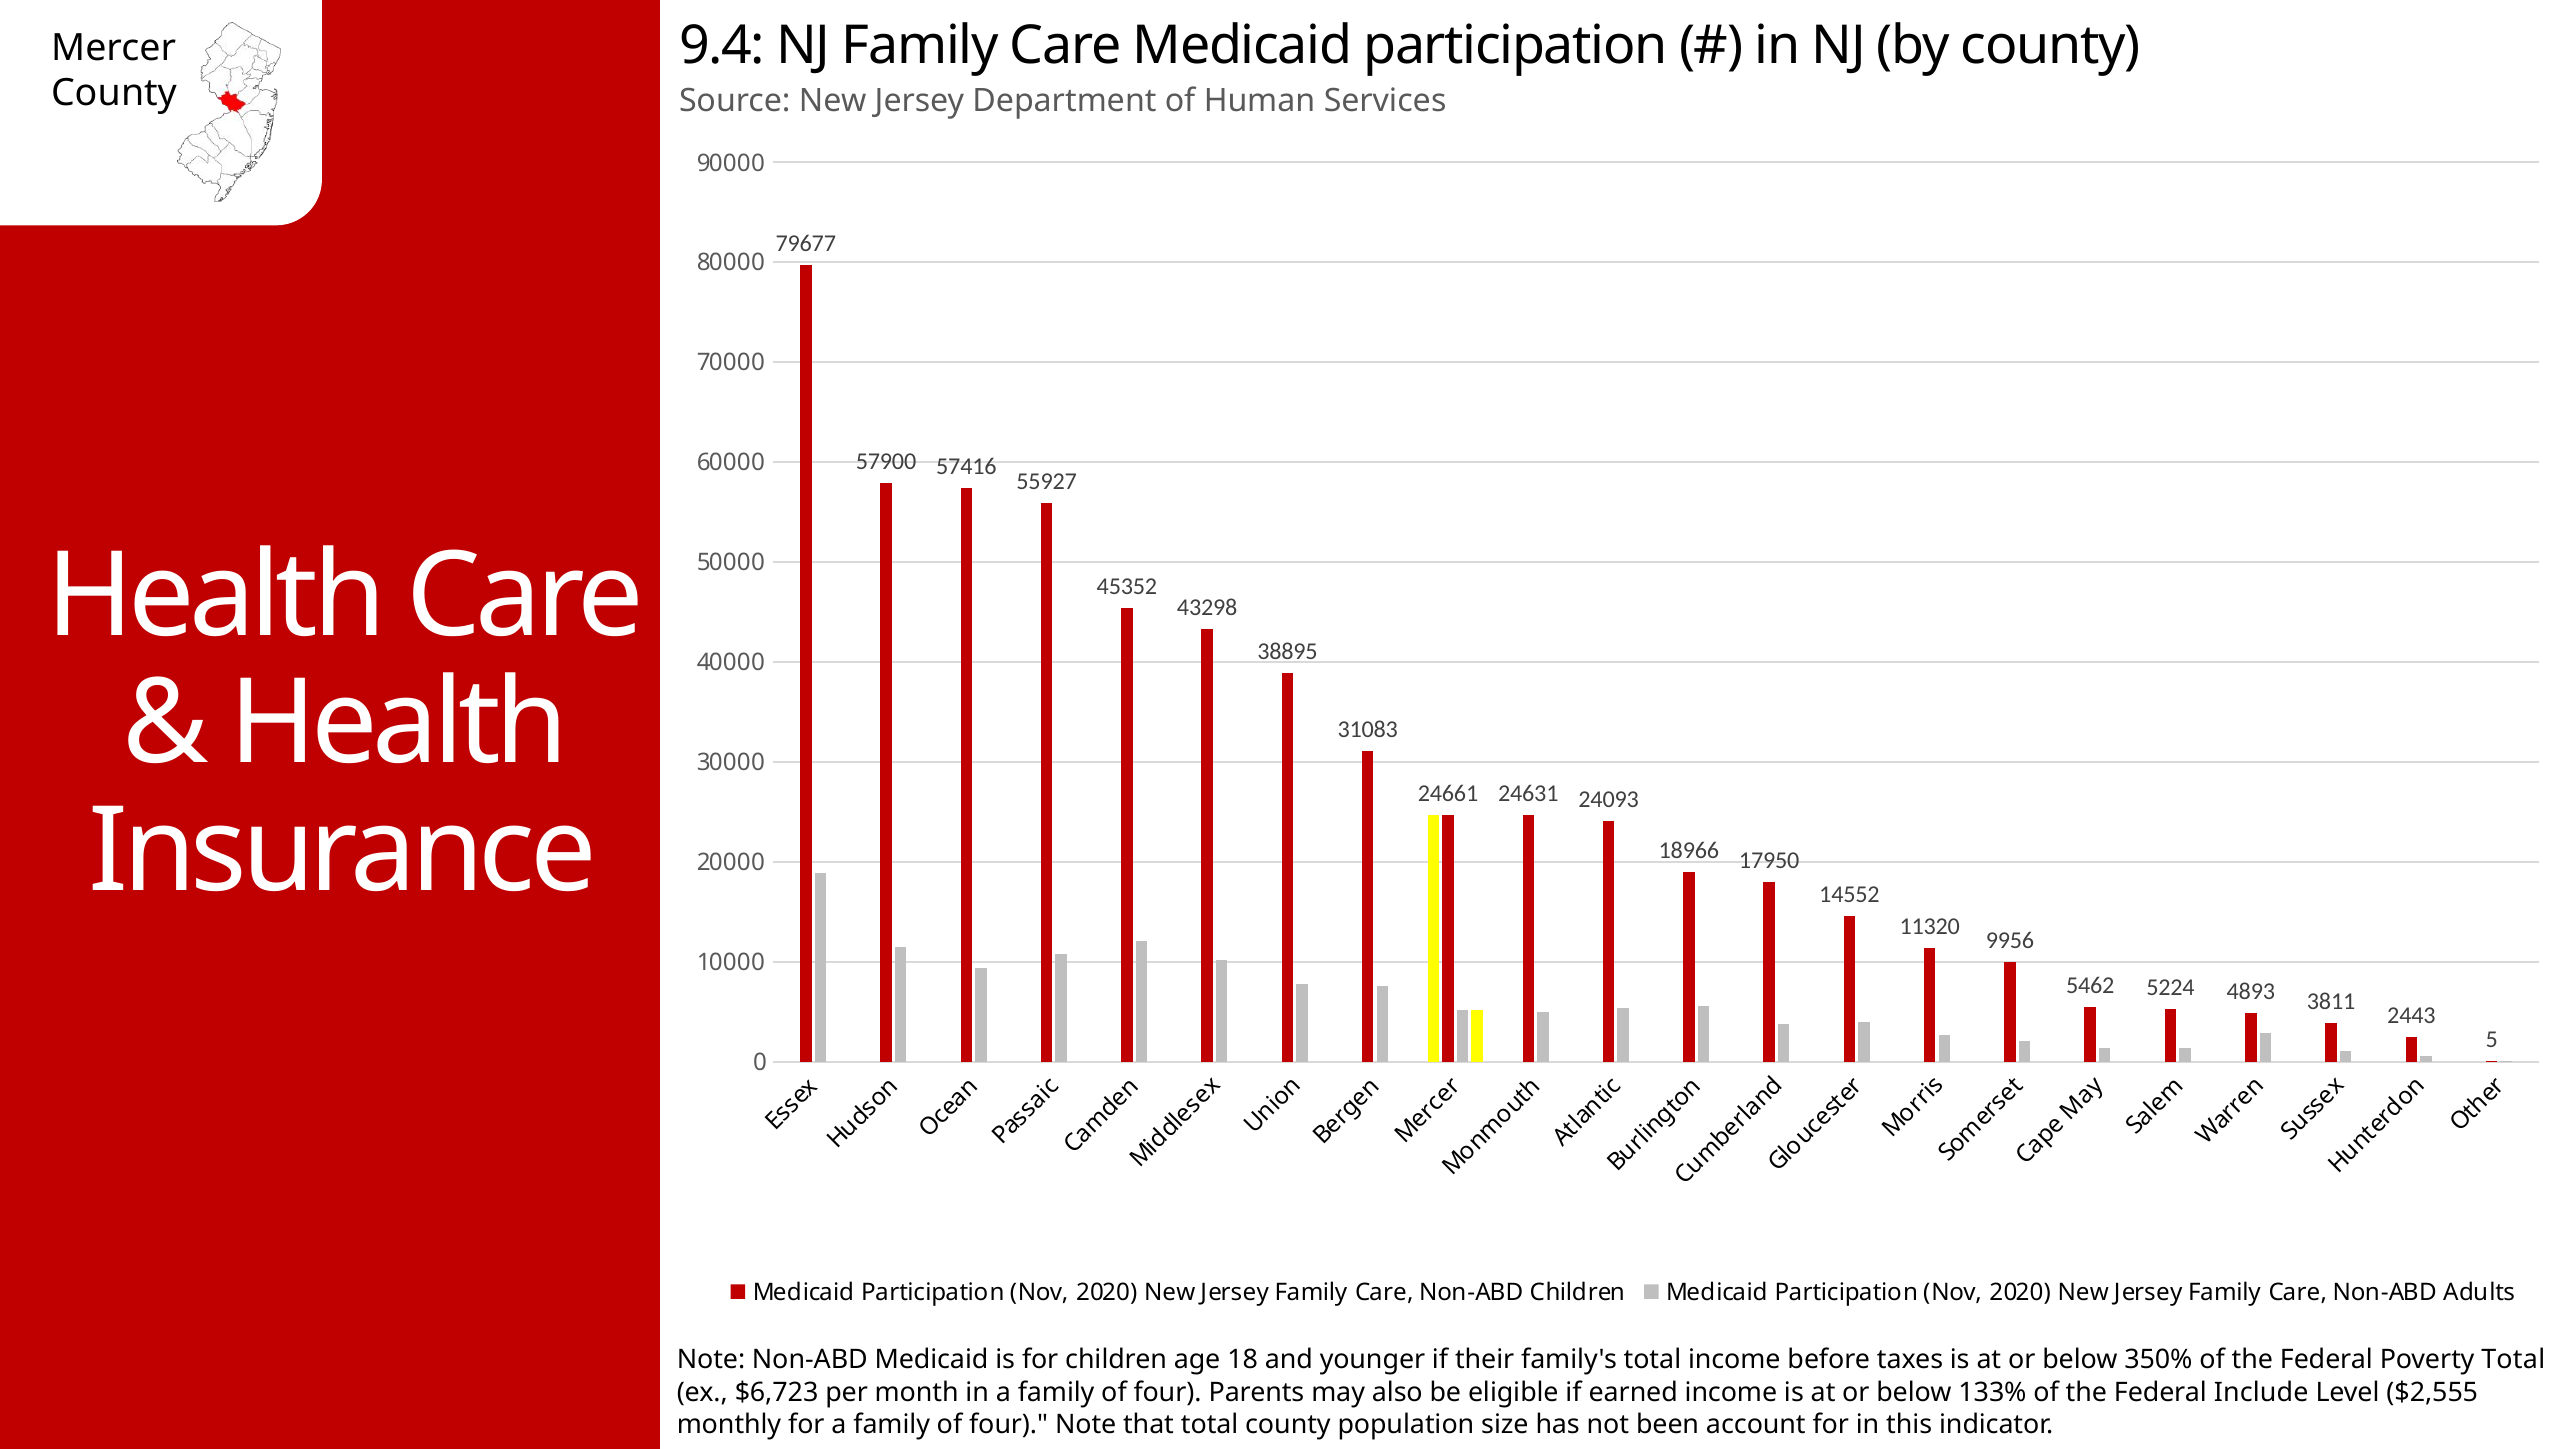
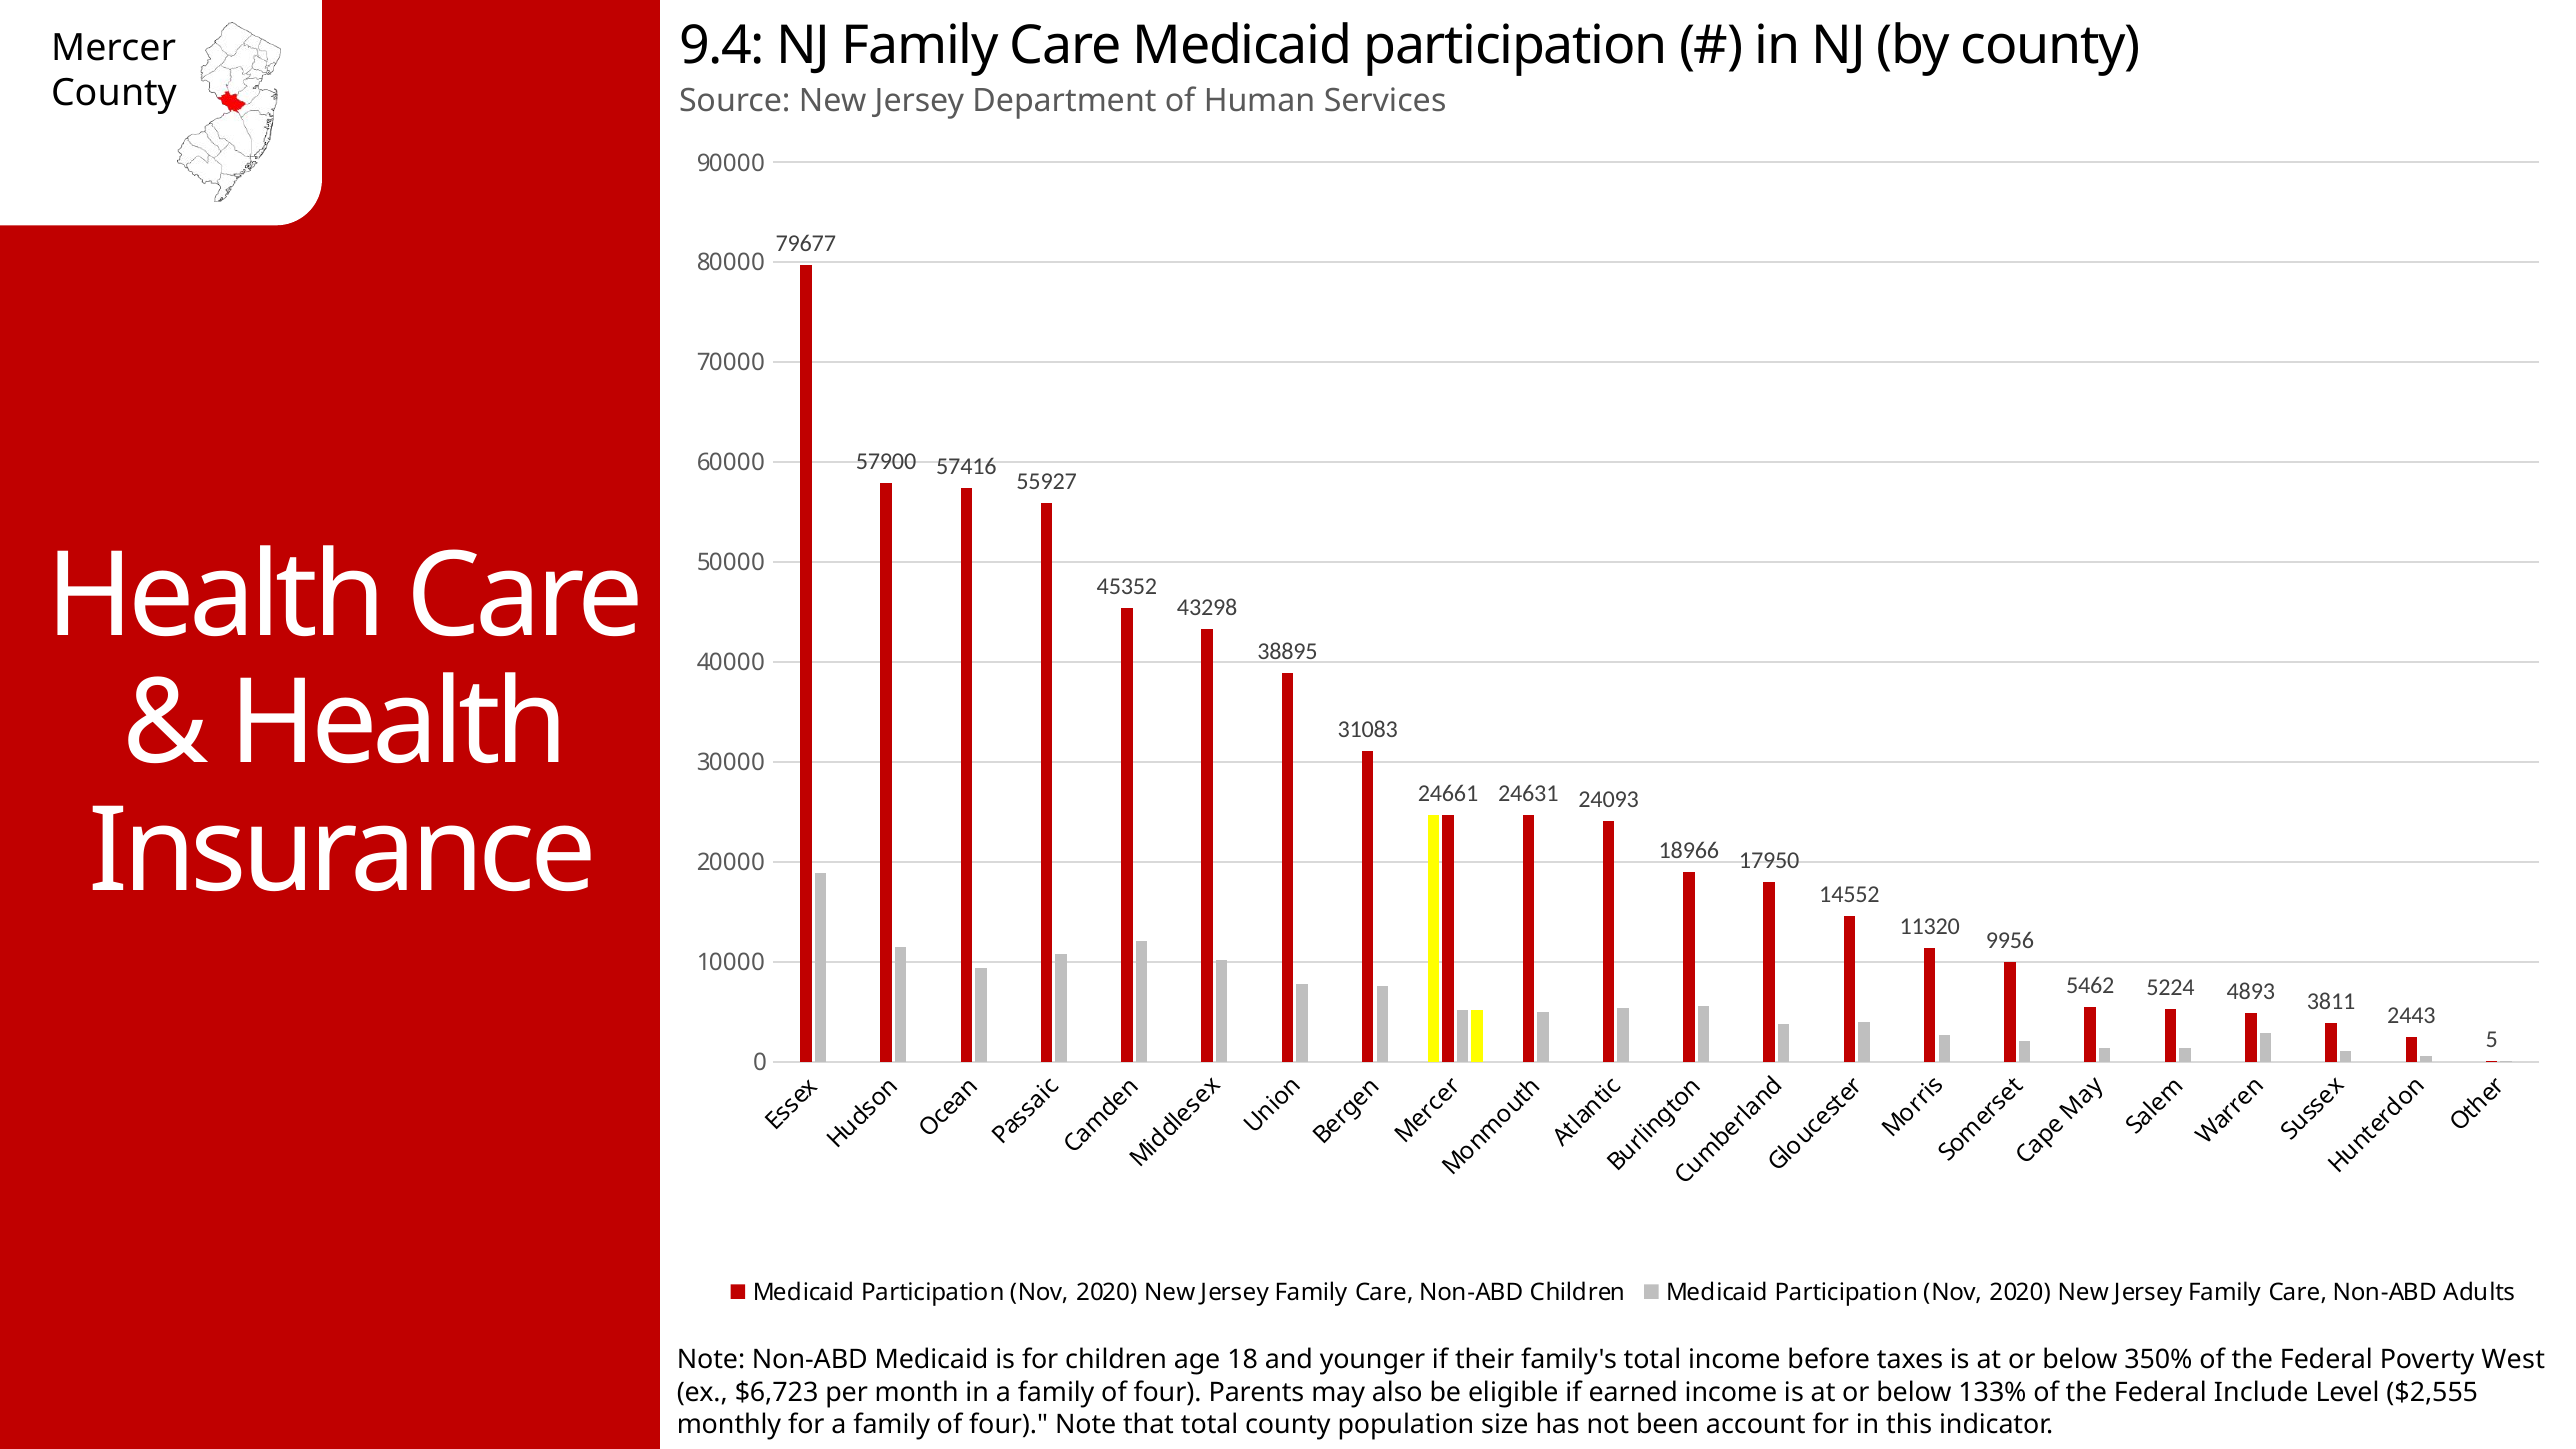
Poverty Total: Total -> West (2513, 1360)
